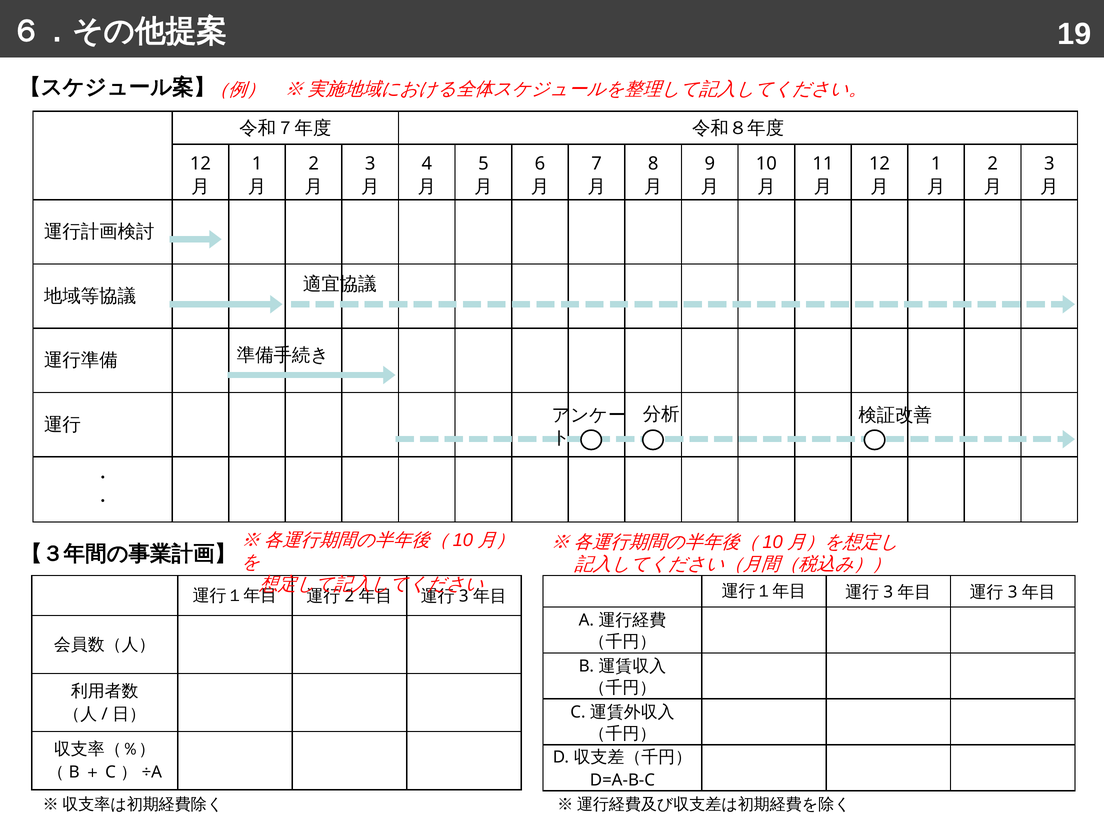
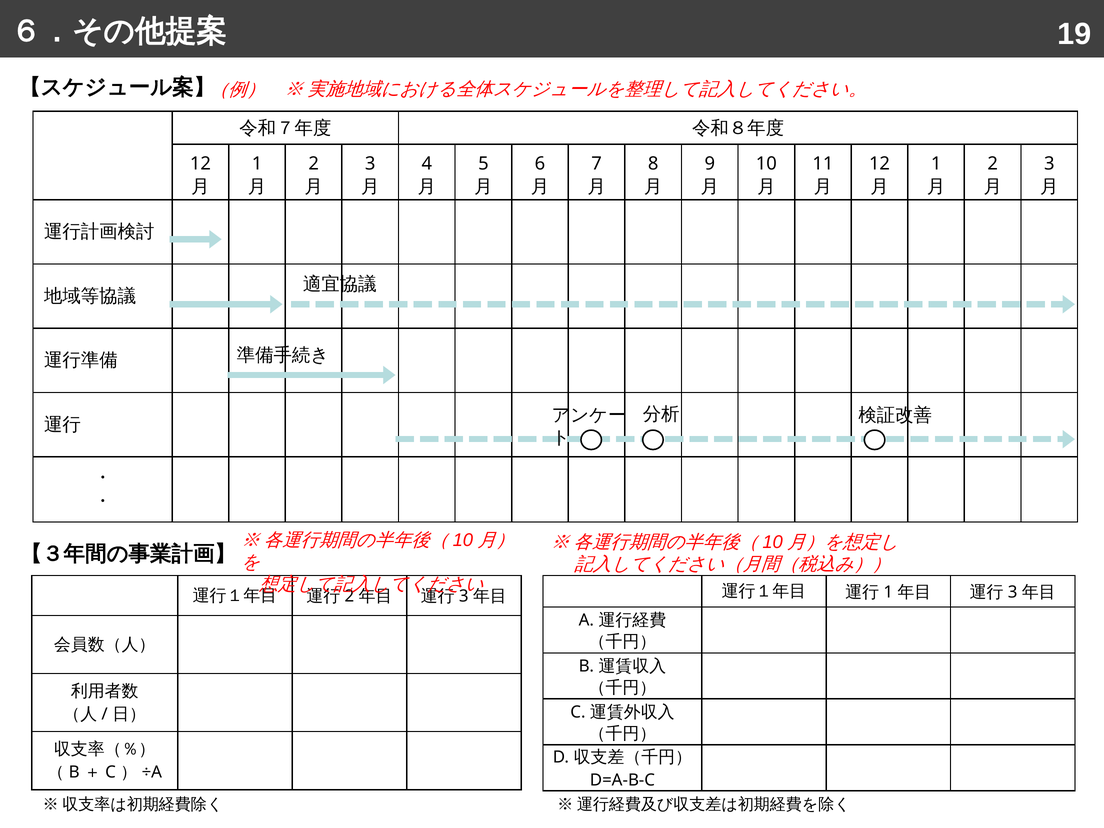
3: 3 -> 1 (888, 592)
